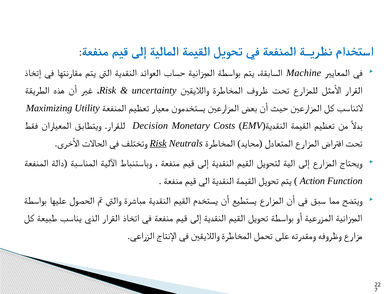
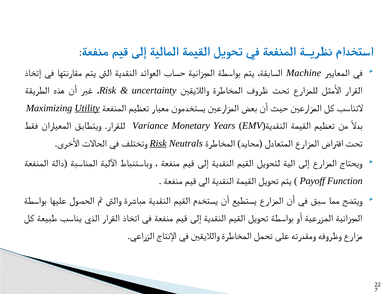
Utility underline: none -> present (87, 108)
Decision: Decision -> Variance (150, 126)
Costs: Costs -> Years (224, 126)
Action: Action -> Payoff (312, 181)
